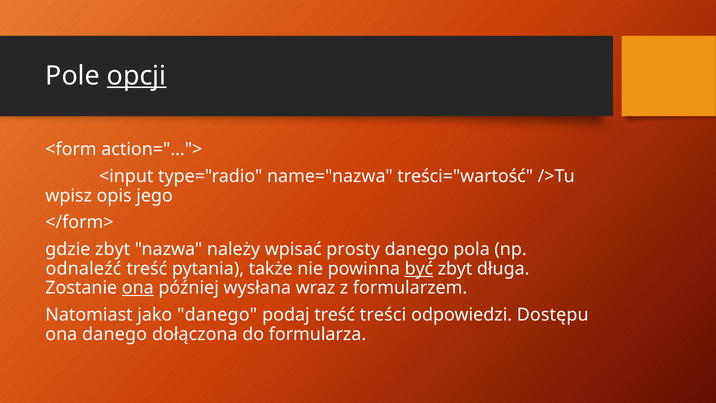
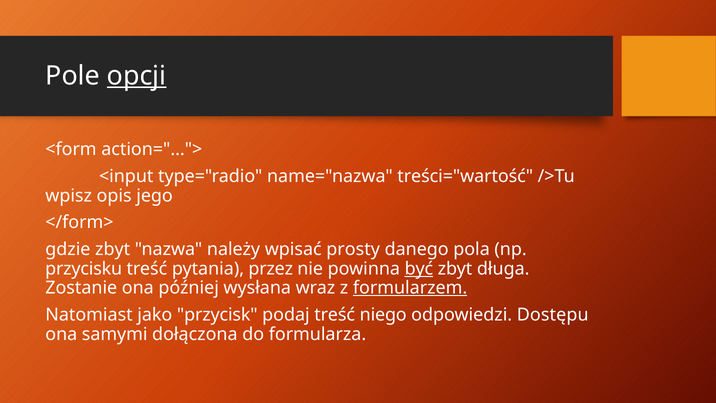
odnaleźć: odnaleźć -> przycisku (84, 268)
także: także -> przez (271, 268)
ona underline: present -> none (138, 288)
formularzem underline: none -> present (410, 288)
jako danego: danego -> przycisk (217, 315)
treści: treści -> niego (383, 315)
ona danego: danego -> samymi (115, 334)
